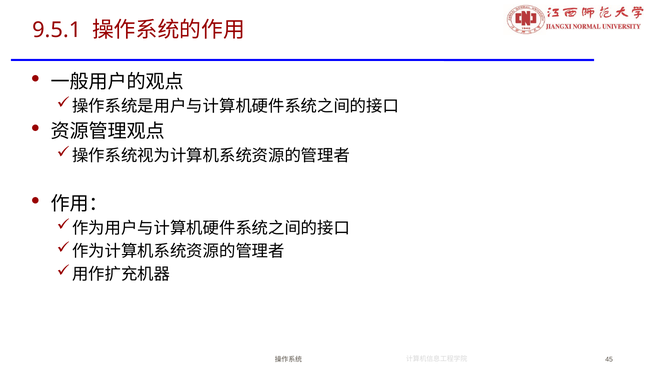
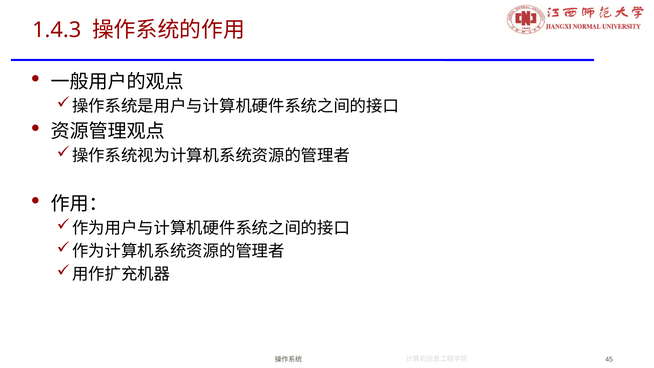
9.5.1: 9.5.1 -> 1.4.3 (57, 30)
